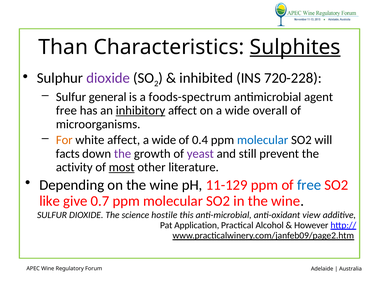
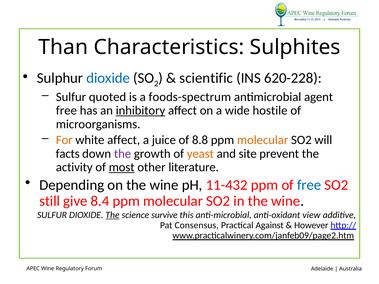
Sulphites underline: present -> none (295, 47)
dioxide colour: purple -> blue (108, 78)
inhibited: inhibited -> scientific (206, 78)
720-228: 720-228 -> 620-228 (293, 78)
general: general -> quoted (108, 97)
overall: overall -> hostile (270, 111)
wide: wide -> juice (164, 140)
0.4: 0.4 -> 8.8 (200, 140)
molecular colour: blue -> orange (263, 140)
yeast colour: purple -> orange (200, 154)
still: still -> site (248, 154)
11-129: 11-129 -> 11-432 (227, 185)
like: like -> still (50, 201)
0.7: 0.7 -> 8.4 (100, 201)
The underline: none -> present (112, 215)
hostile: hostile -> survive (164, 215)
Application: Application -> Consensus (197, 225)
Alcohol: Alcohol -> Against (270, 225)
